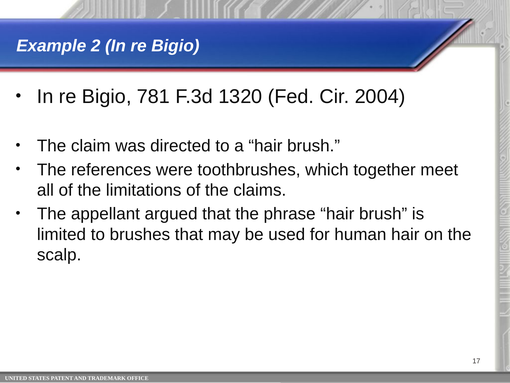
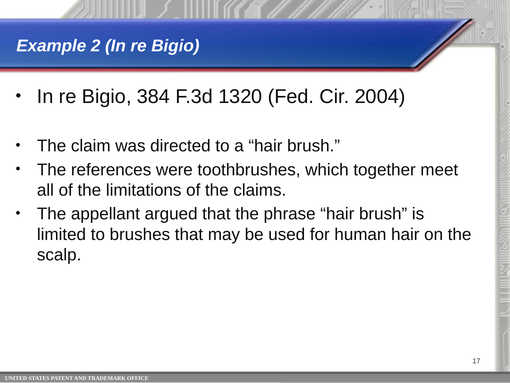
781: 781 -> 384 (153, 97)
